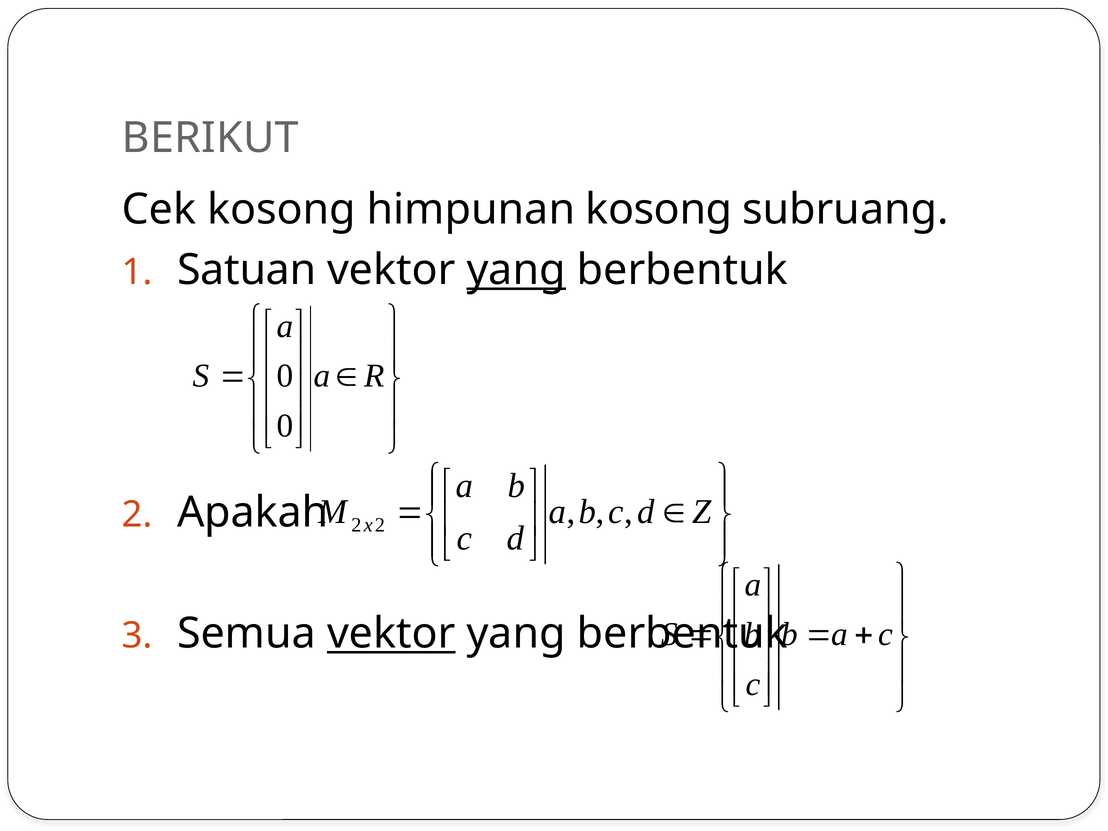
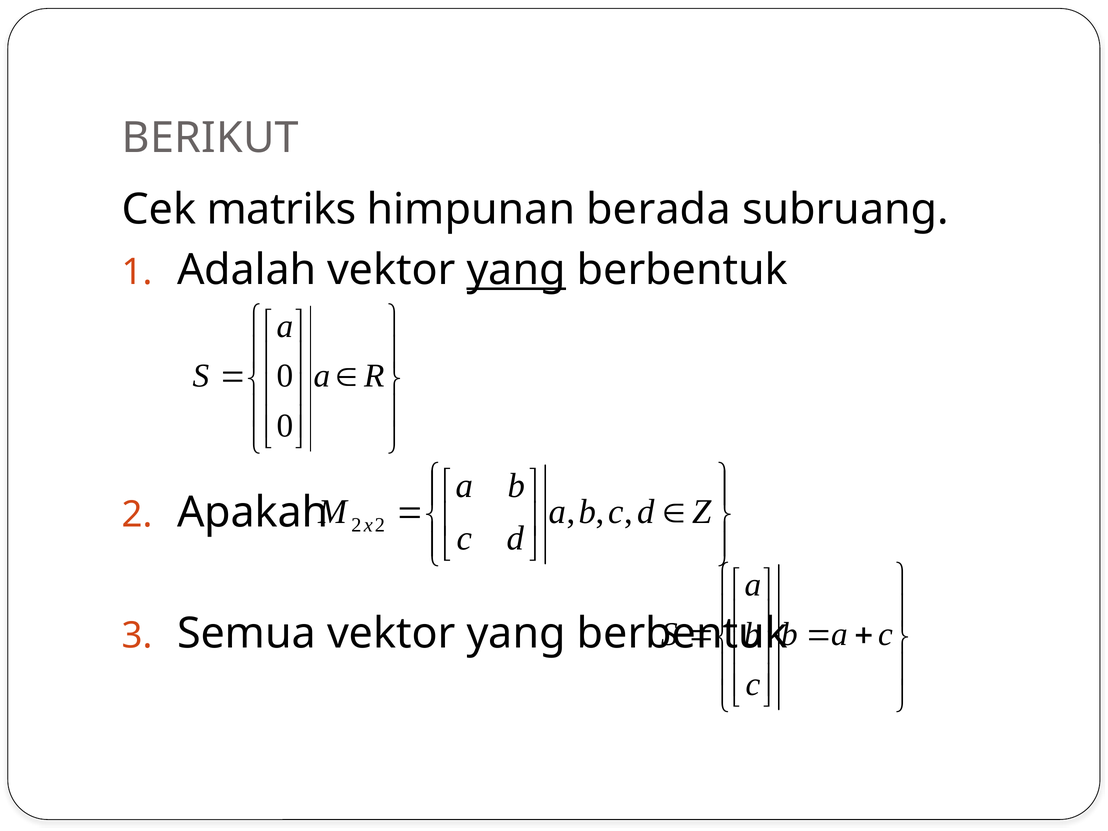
Cek kosong: kosong -> matriks (282, 210)
himpunan kosong: kosong -> berada (659, 210)
Satuan: Satuan -> Adalah (247, 270)
vektor underline: present -> none (391, 634)
